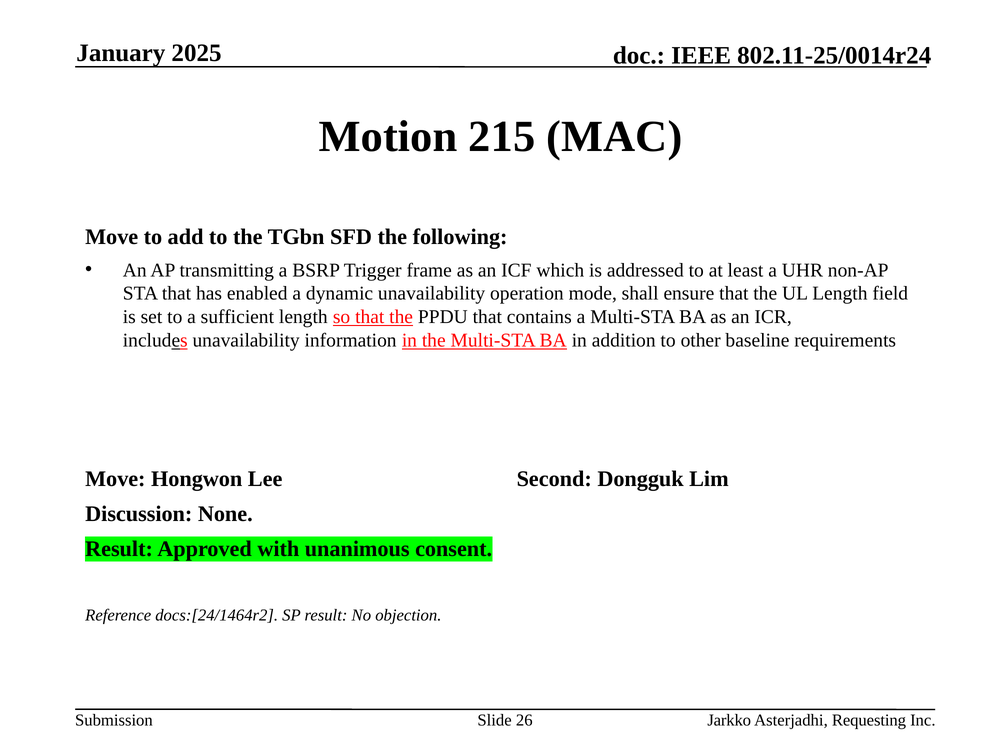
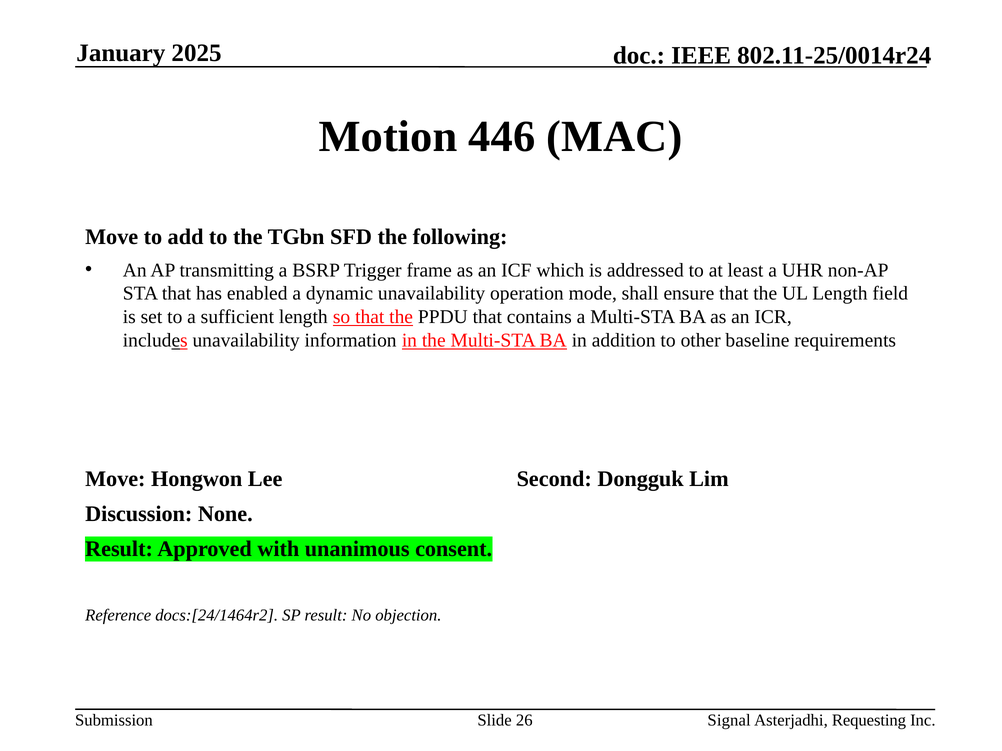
215: 215 -> 446 (502, 137)
Jarkko: Jarkko -> Signal (729, 721)
